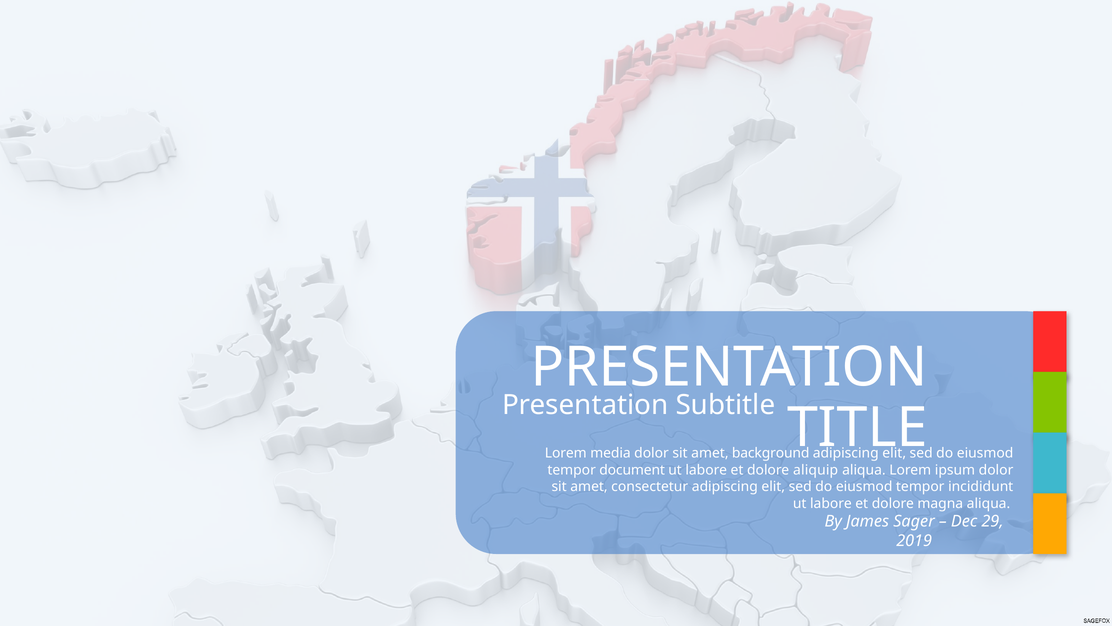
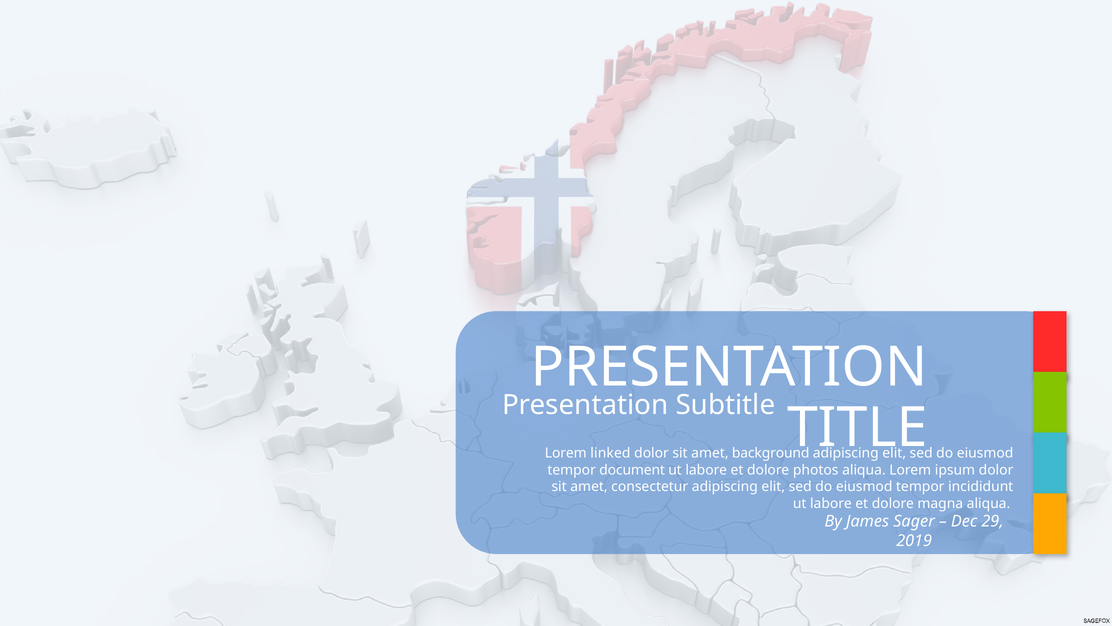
media: media -> linked (610, 453)
aliquip: aliquip -> photos (816, 470)
